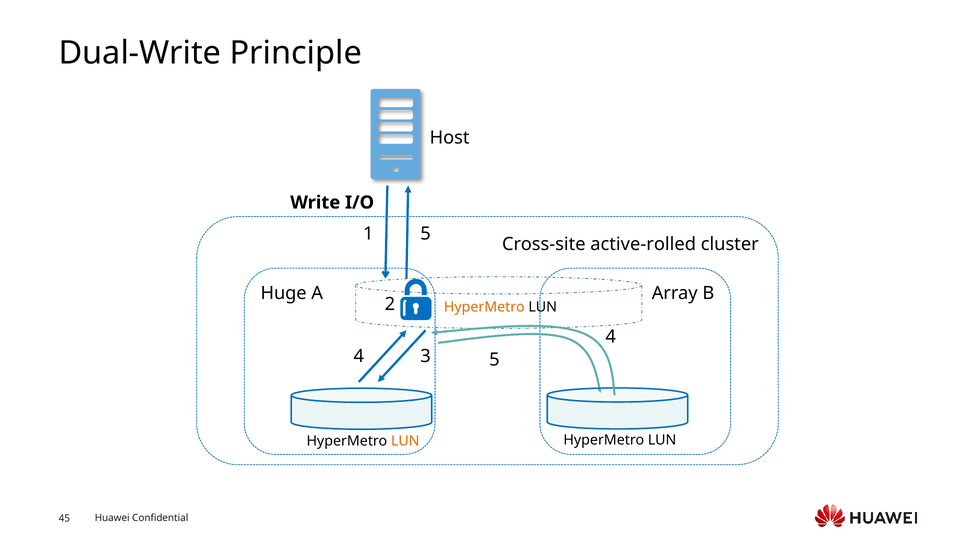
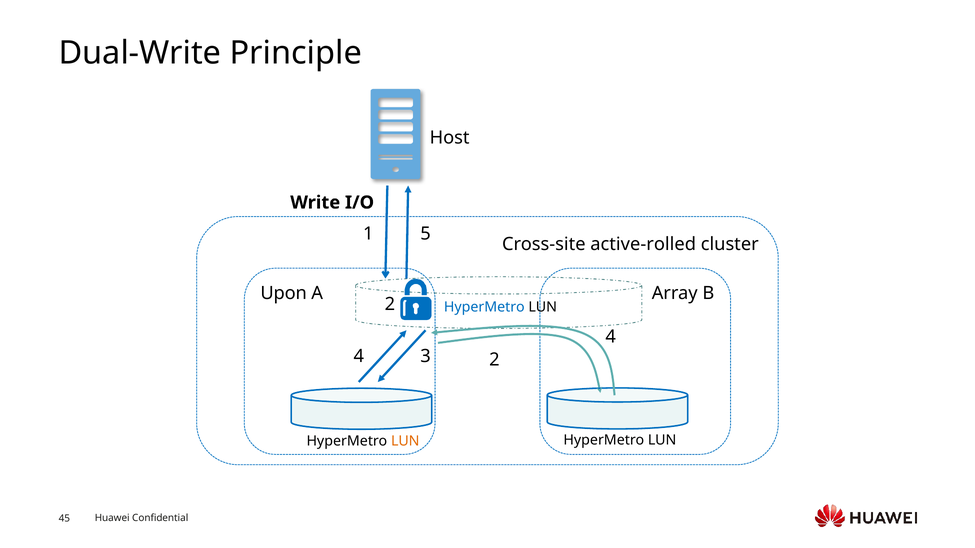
Huge: Huge -> Upon (284, 293)
HyperMetro colour: orange -> blue (484, 307)
3 5: 5 -> 2 (494, 360)
